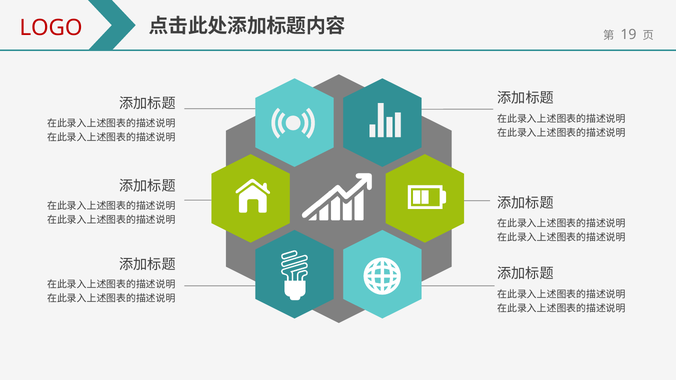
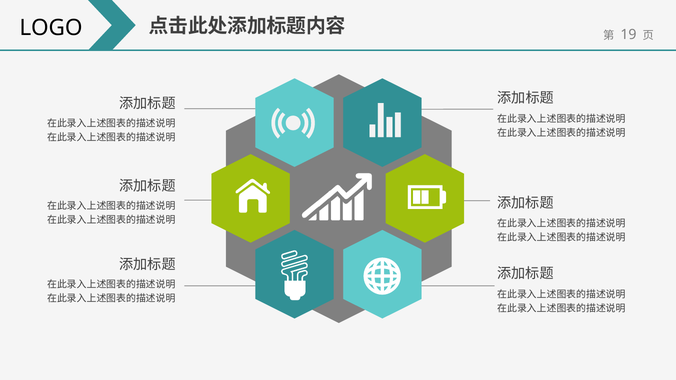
LOGO colour: red -> black (51, 28)
